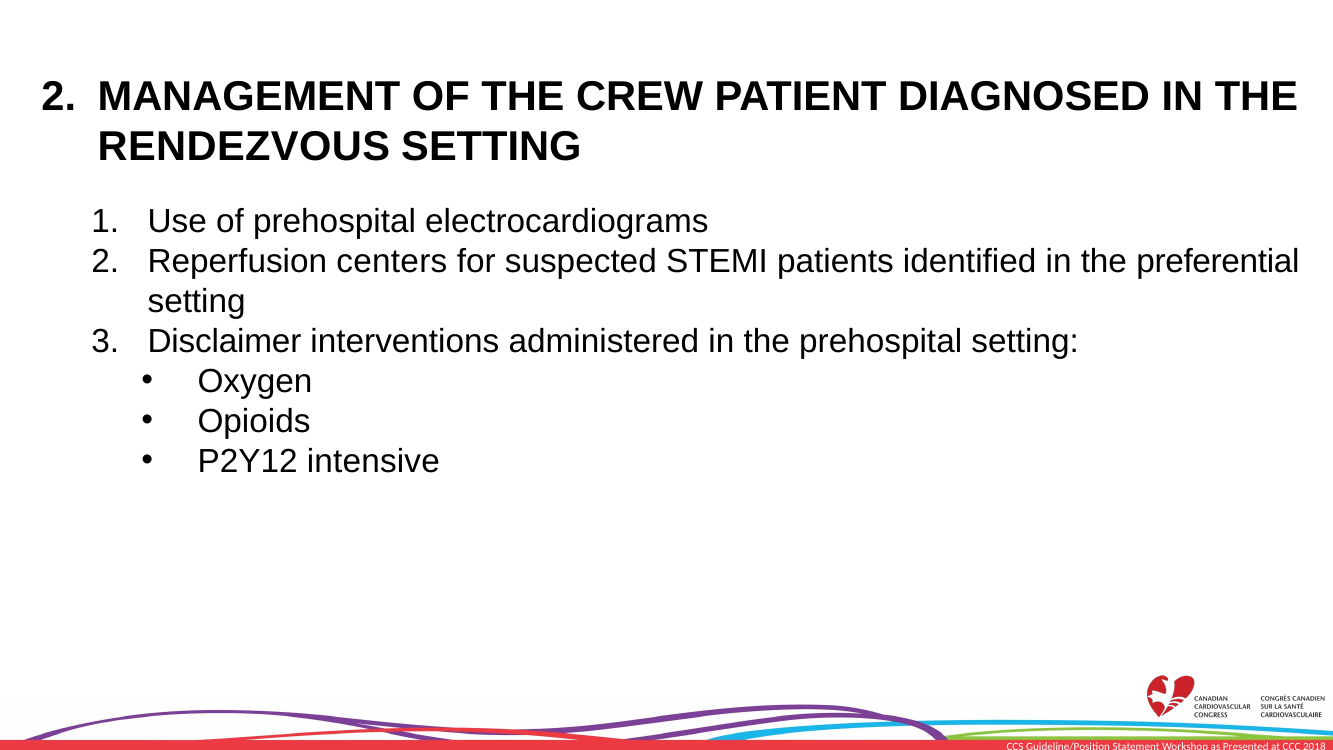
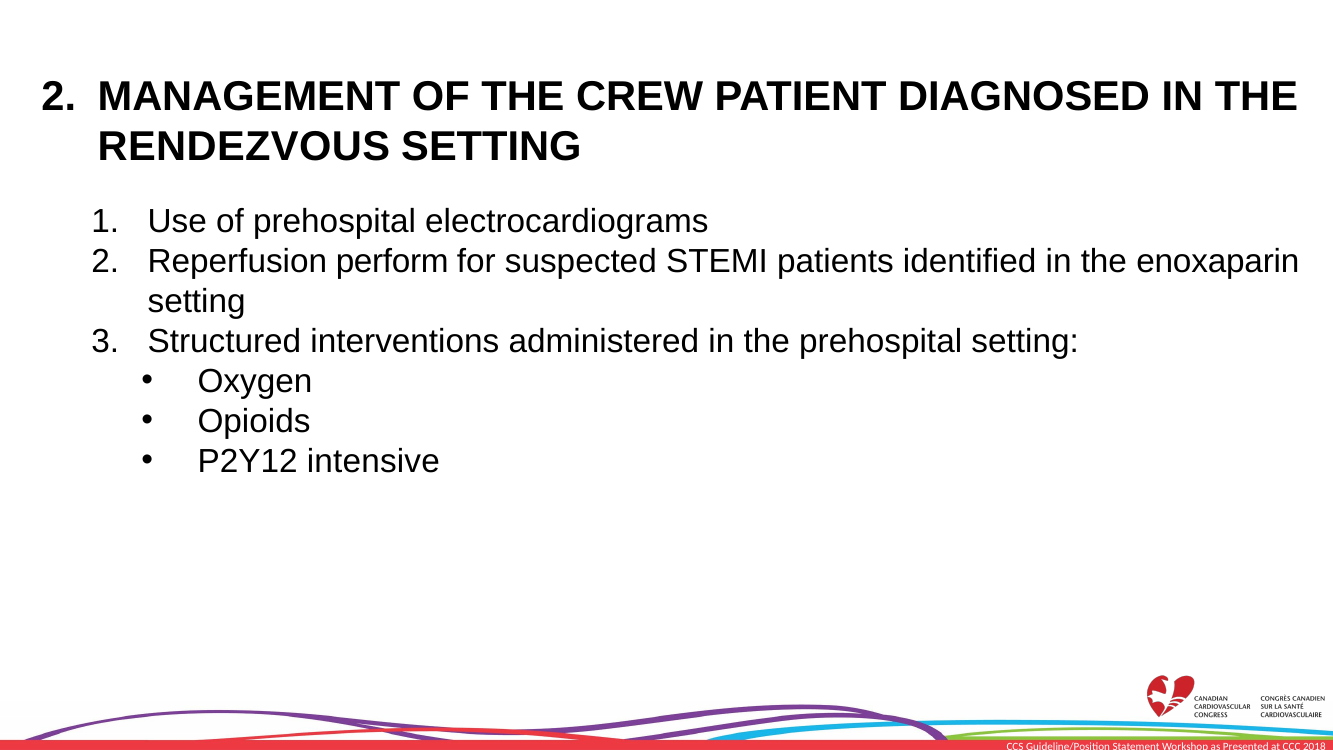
centers: centers -> perform (392, 261)
preferential: preferential -> enoxaparin (1218, 261)
Disclaimer: Disclaimer -> Structured (224, 341)
